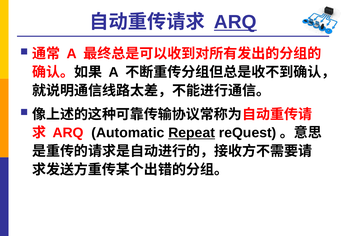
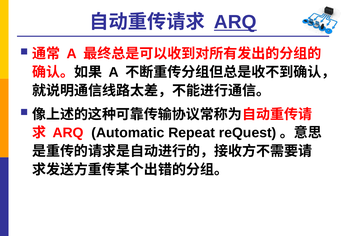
Repeat underline: present -> none (192, 133)
